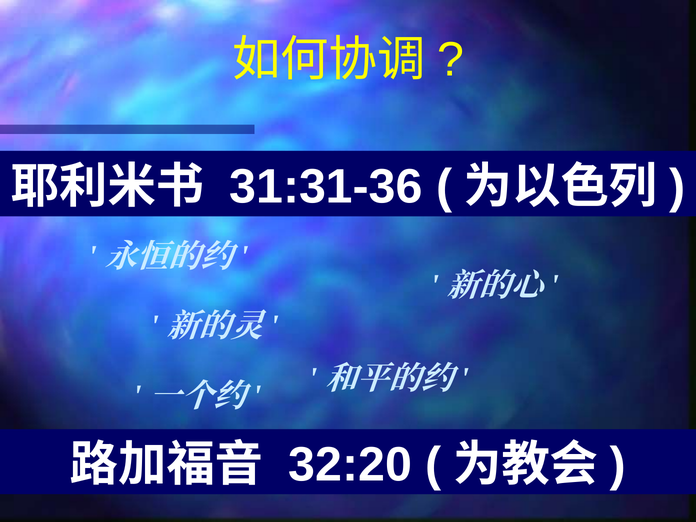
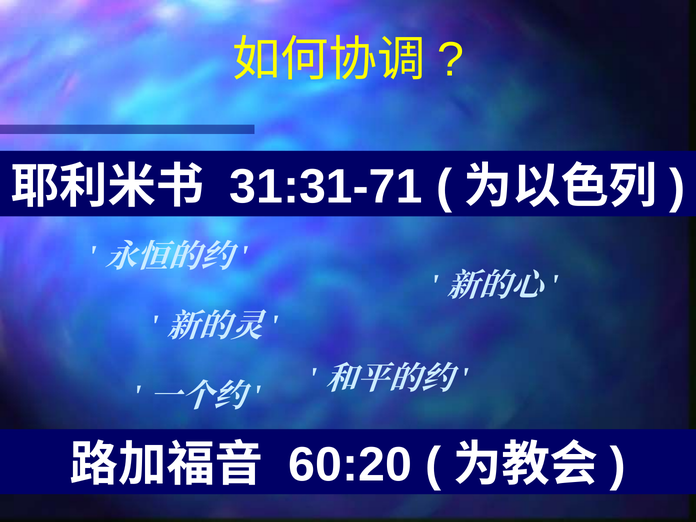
31:31-36: 31:31-36 -> 31:31-71 (326, 187)
32:20: 32:20 -> 60:20 (350, 465)
